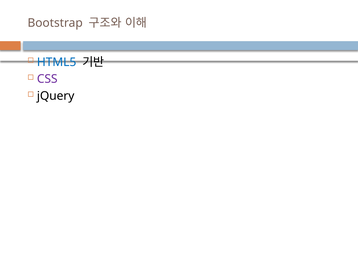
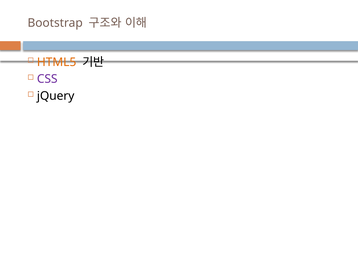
HTML5 colour: blue -> orange (57, 62)
